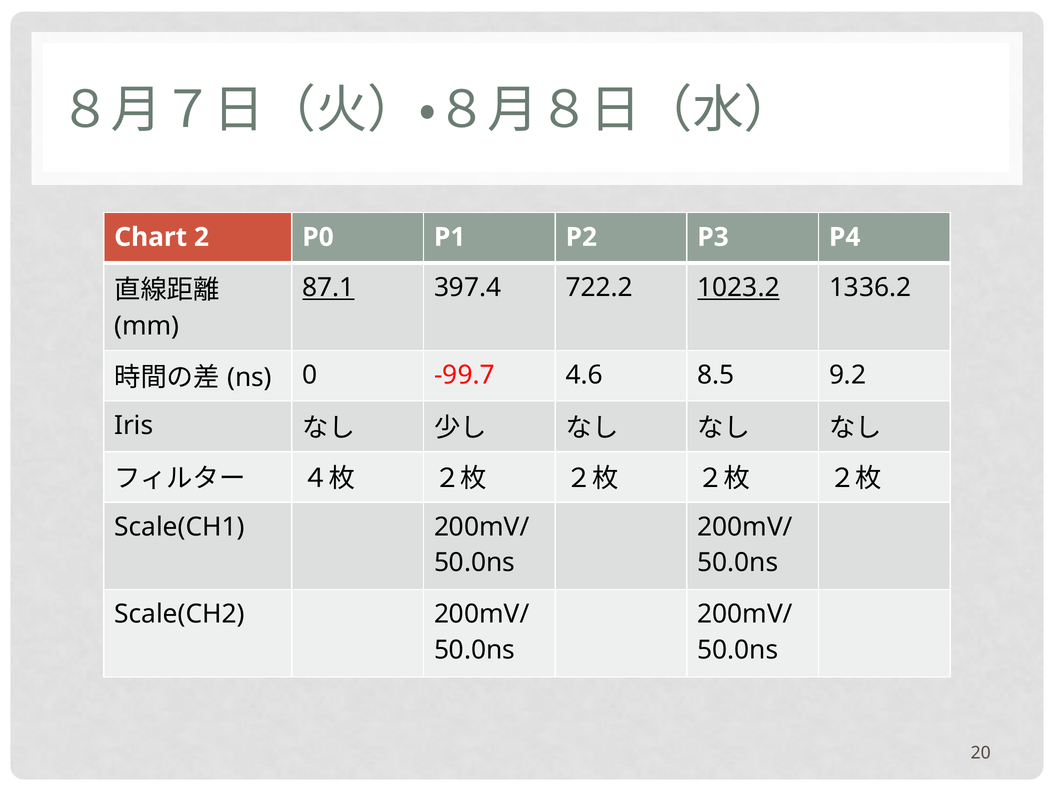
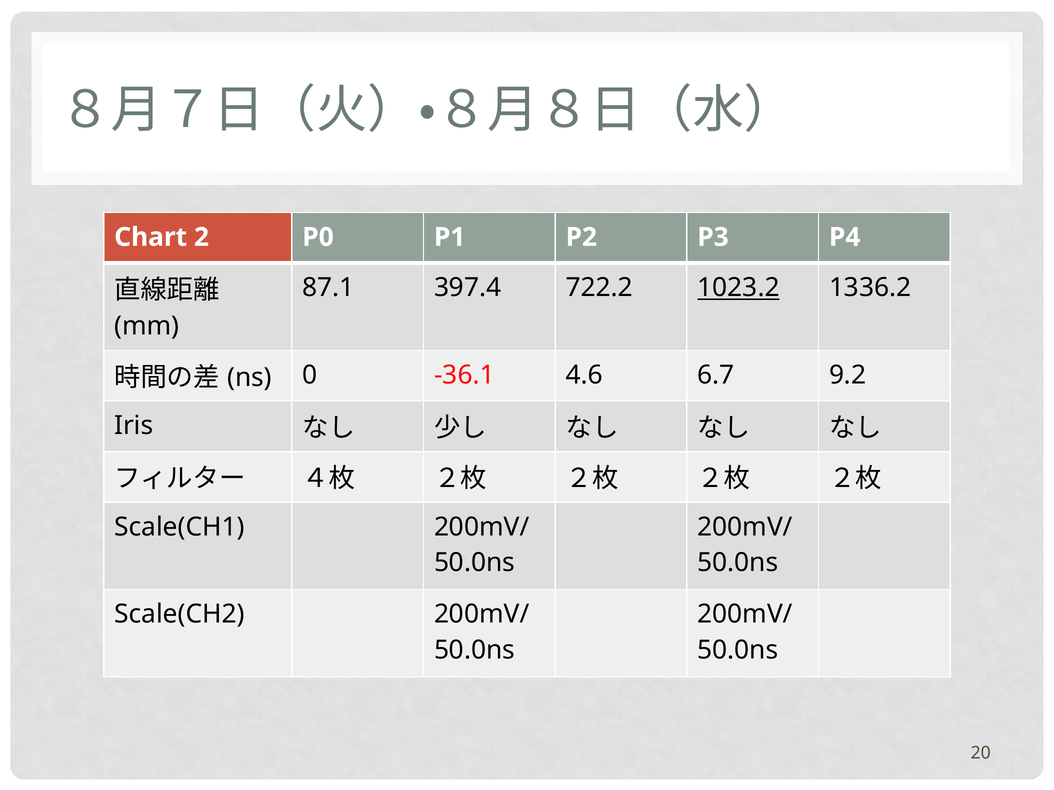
87.1 underline: present -> none (328, 288)
-99.7: -99.7 -> -36.1 (464, 375)
8.5: 8.5 -> 6.7 (716, 375)
